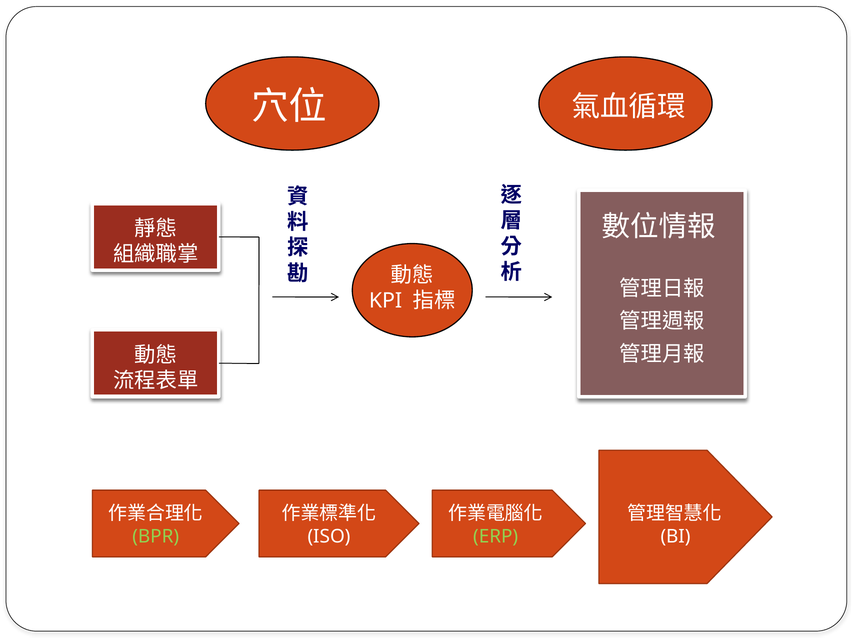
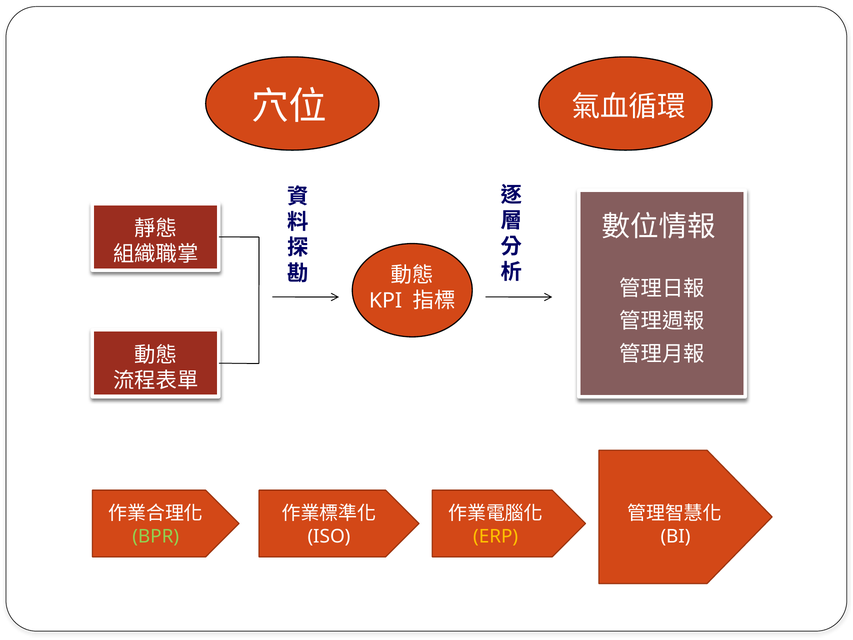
ERP colour: light green -> yellow (496, 536)
